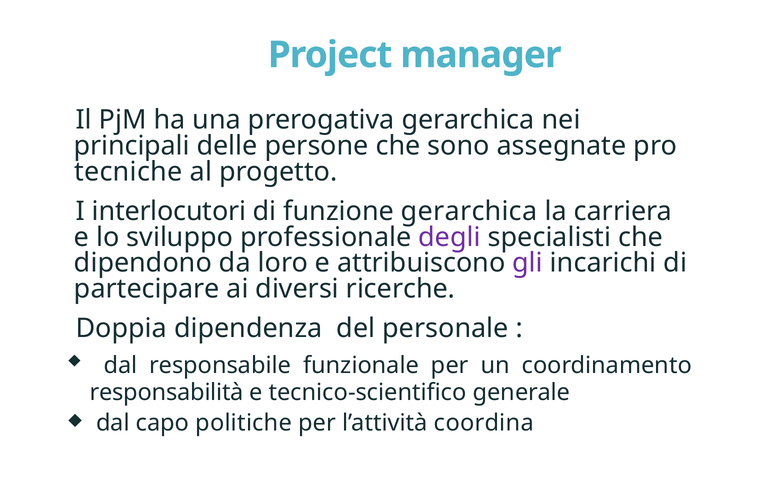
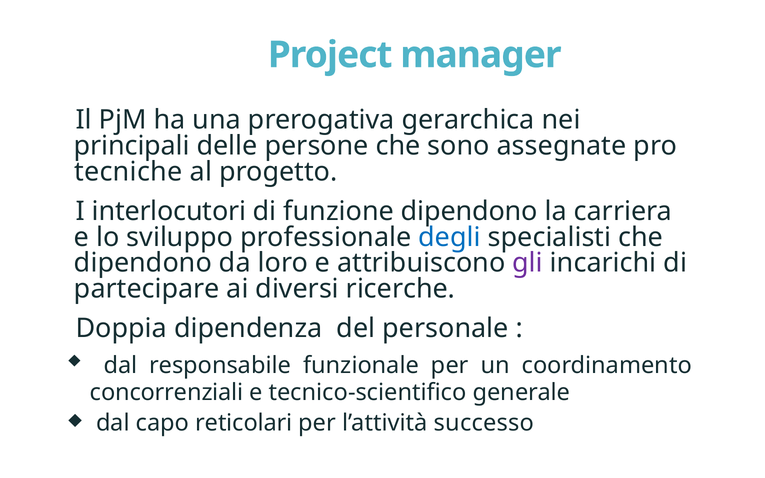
funzione gerarchica: gerarchica -> dipendono (469, 211)
degli colour: purple -> blue (450, 237)
responsabilità: responsabilità -> concorrenziali (167, 393)
politiche: politiche -> reticolari (244, 423)
coordina: coordina -> successo (484, 423)
